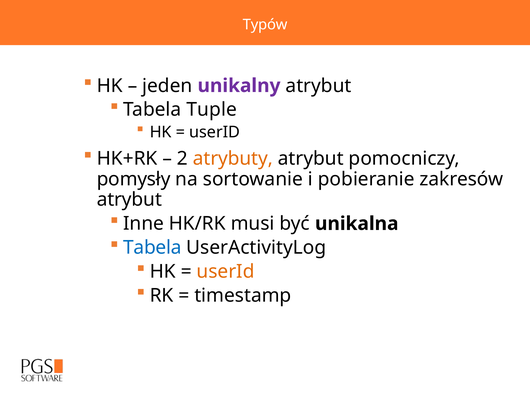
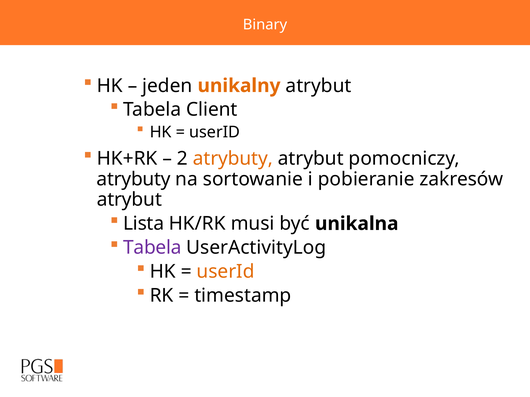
Typów: Typów -> Binary (265, 25)
unikalny colour: purple -> orange (239, 86)
Tuple: Tuple -> Client (212, 110)
pomysły: pomysły -> atrybuty (134, 179)
Inne: Inne -> Lista (144, 224)
Tabela colour: blue -> purple (152, 248)
